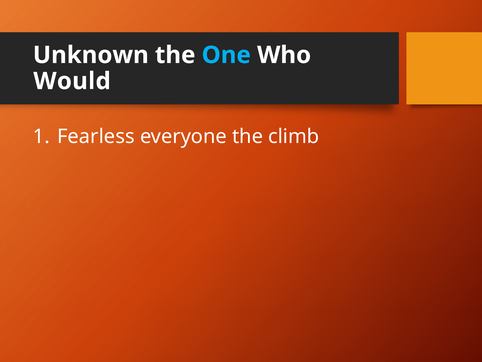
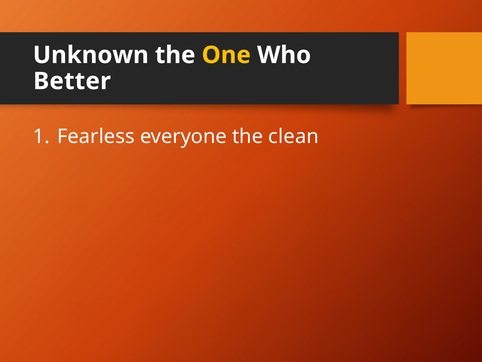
One colour: light blue -> yellow (226, 55)
Would: Would -> Better (72, 81)
climb: climb -> clean (294, 136)
